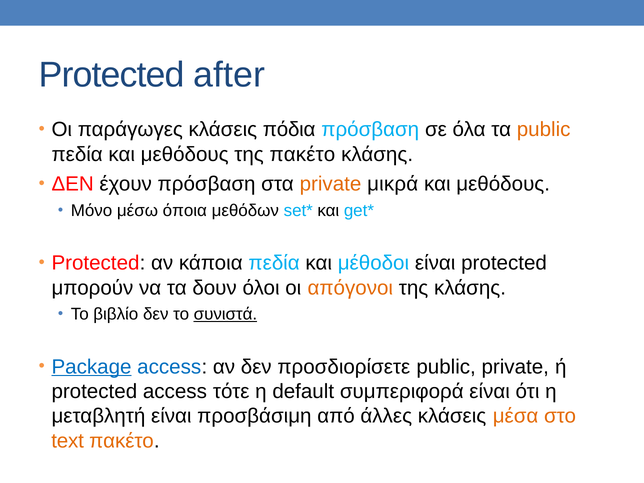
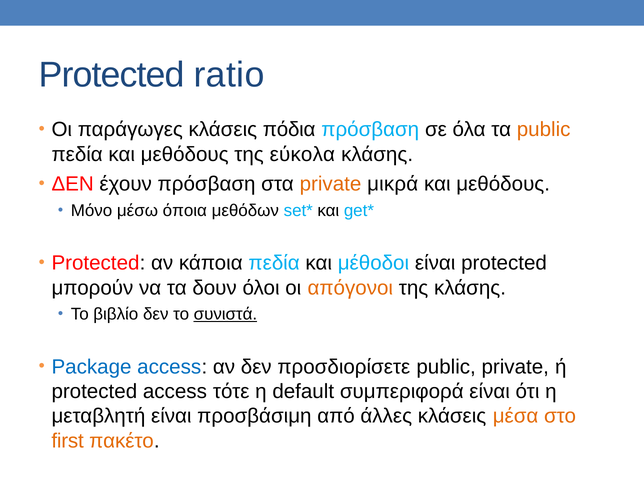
after: after -> ratio (229, 75)
της πακέτο: πακέτο -> εύκολα (302, 154)
Package underline: present -> none (92, 367)
text: text -> first (68, 441)
